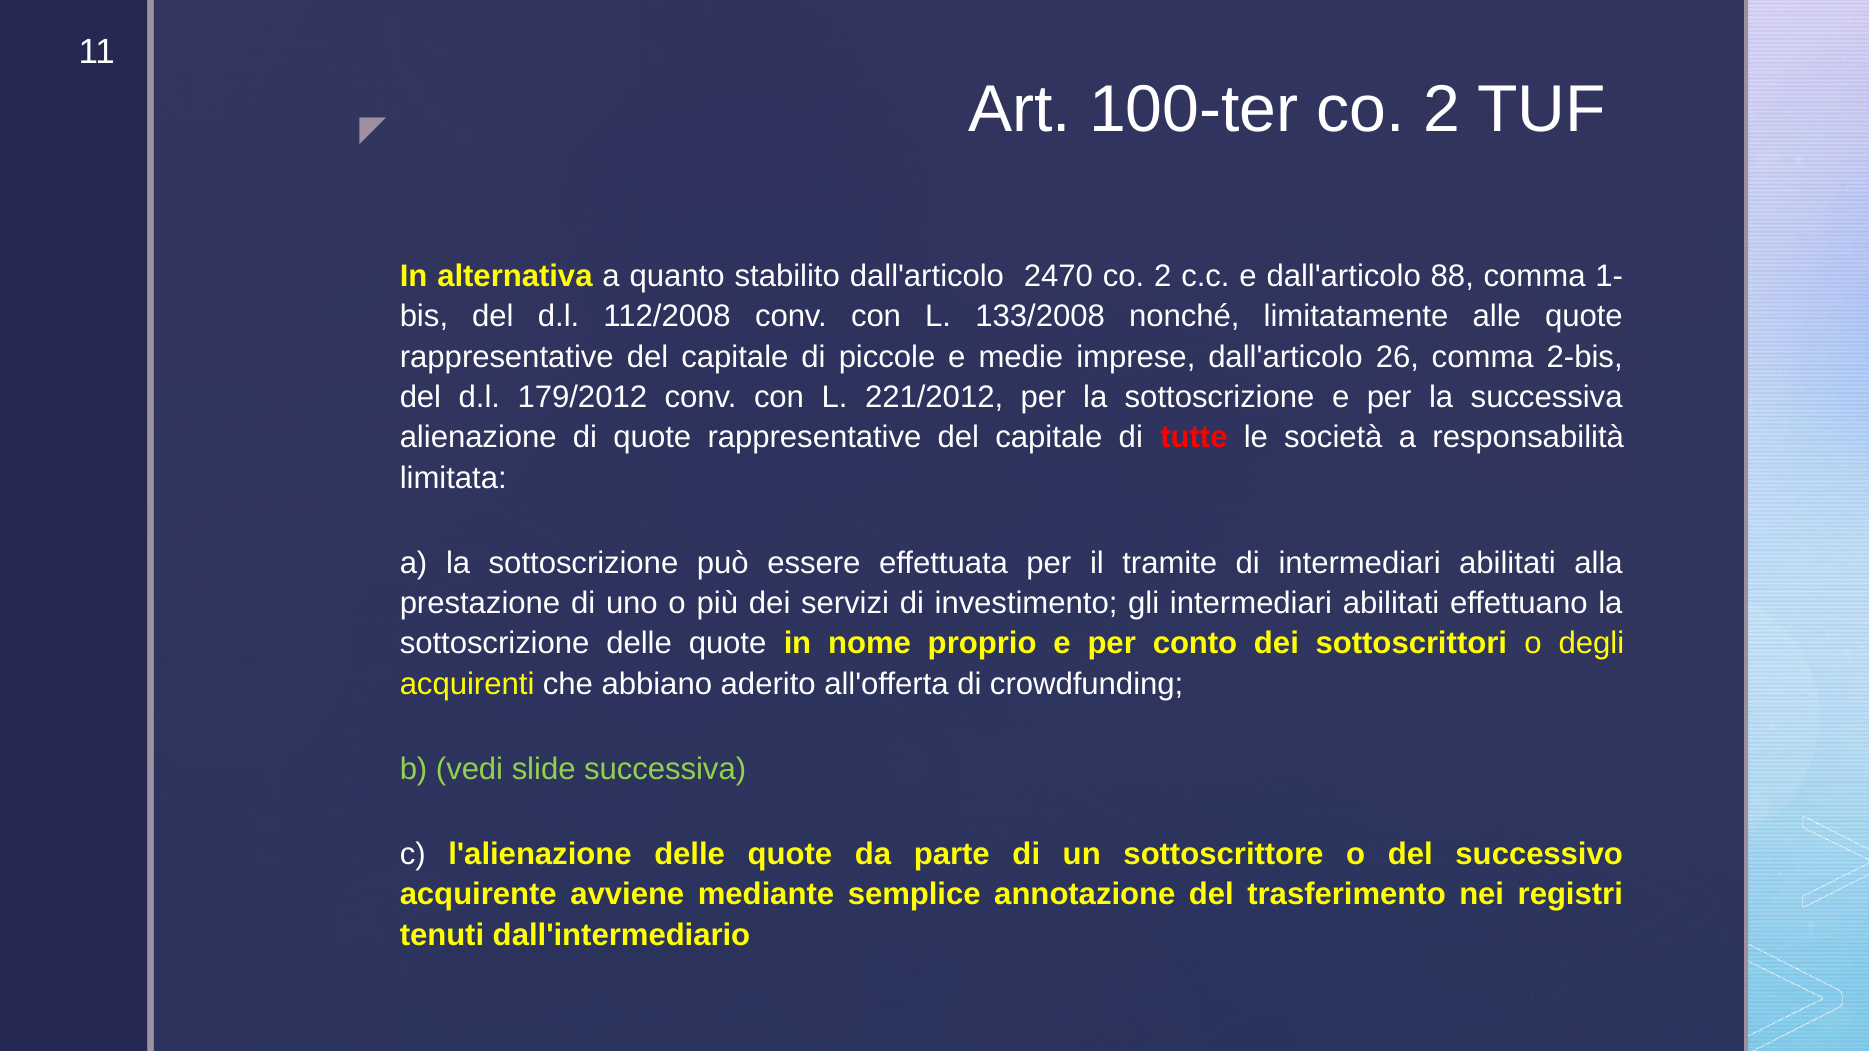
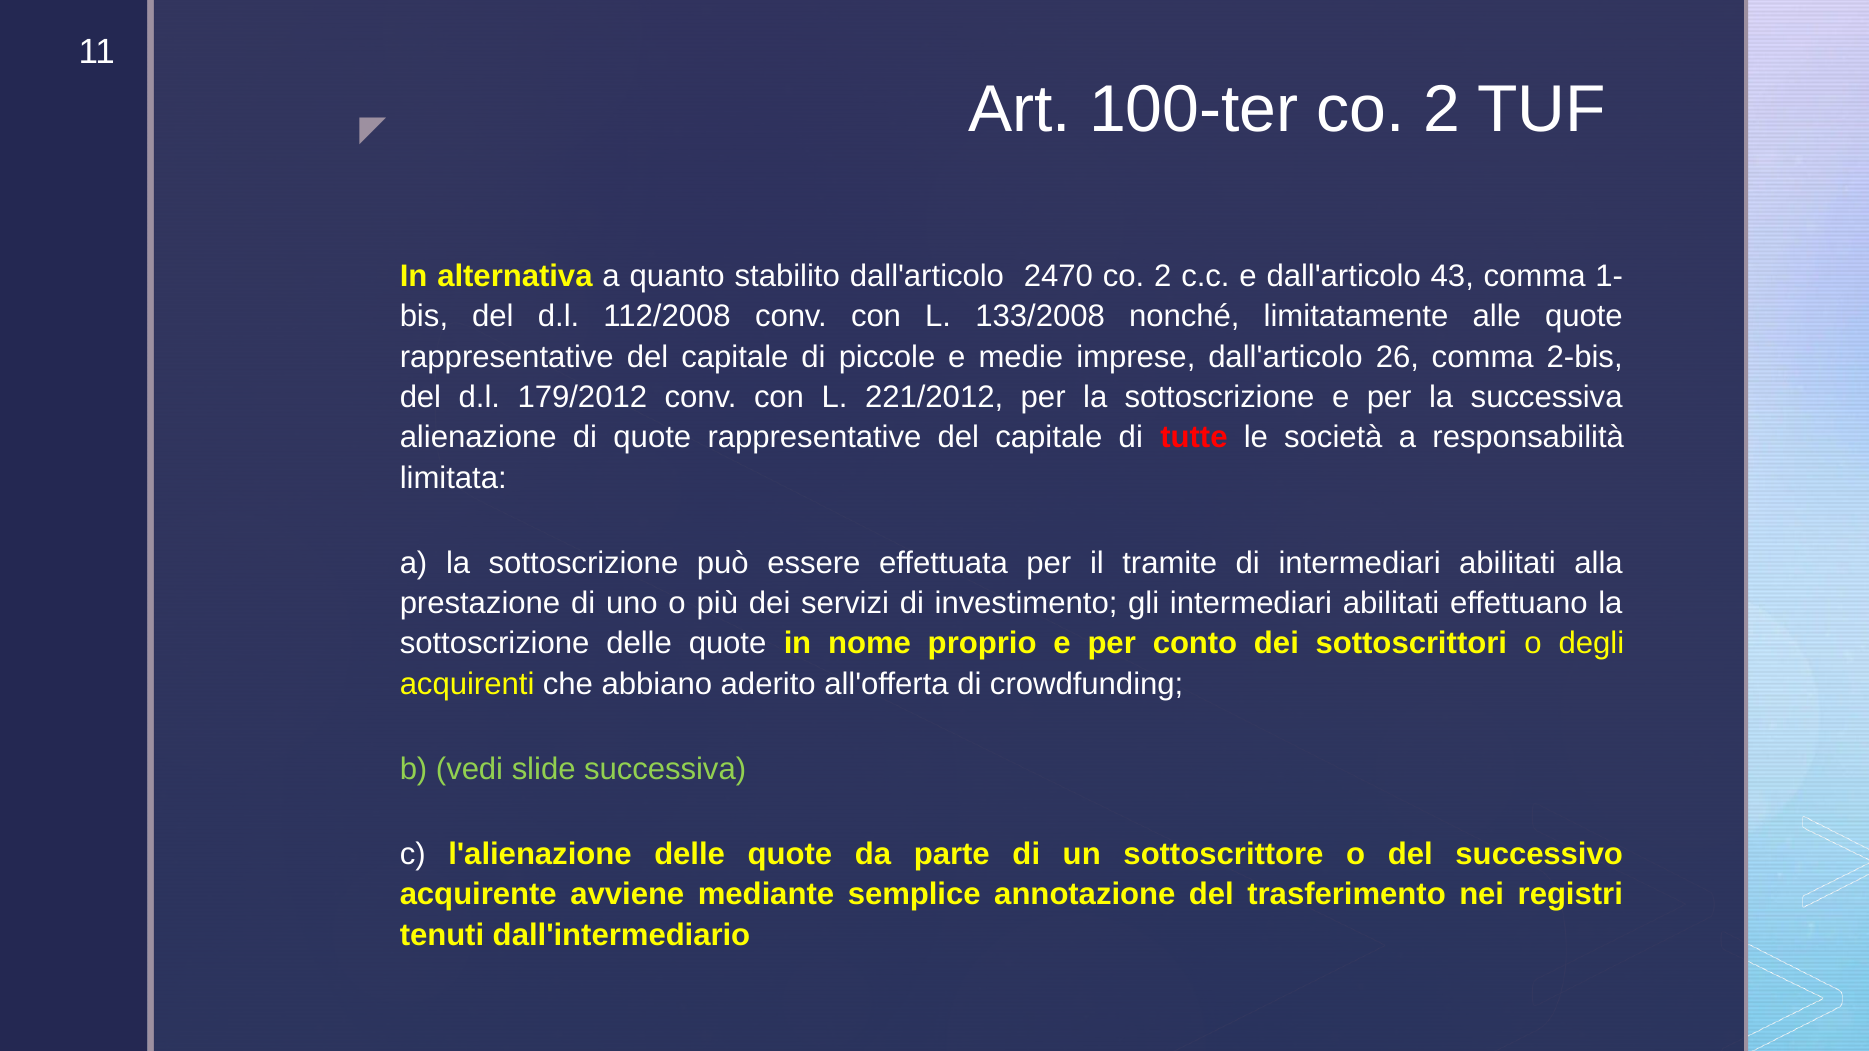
88: 88 -> 43 (1452, 276)
